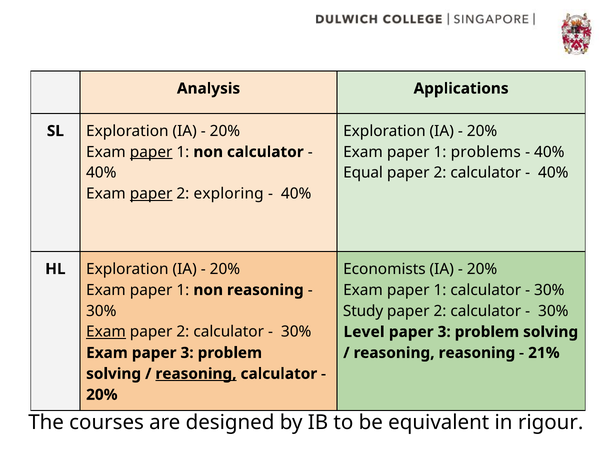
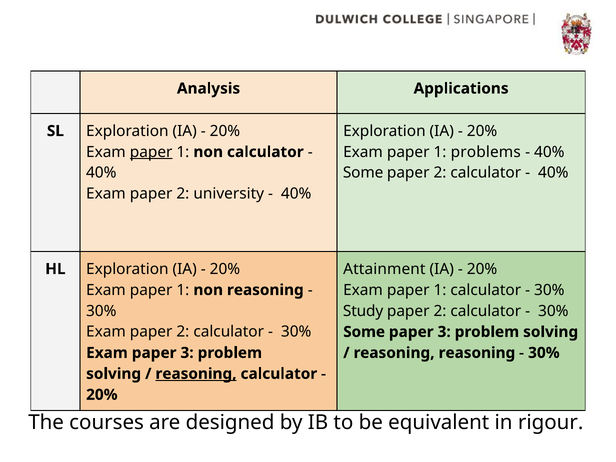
Equal: Equal -> Some (363, 173)
paper underline: present -> none (151, 194)
exploring: exploring -> university (229, 194)
Economists: Economists -> Attainment (384, 269)
Exam underline: present -> none (106, 332)
Level: Level -> Some (364, 332)
21%: 21% -> 30% (544, 353)
